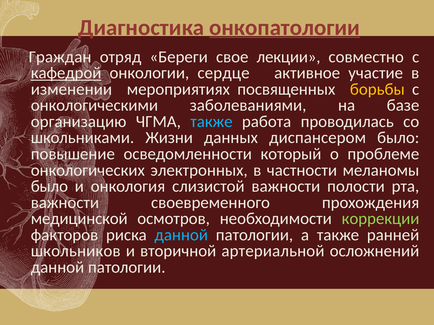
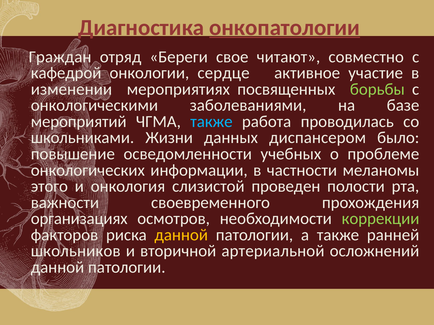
лекции: лекции -> читают (288, 57)
кафедрой underline: present -> none (66, 73)
борьбы colour: yellow -> light green (377, 89)
организацию: организацию -> мероприятий (79, 122)
который: который -> учебных (291, 154)
электронных: электронных -> информации (199, 170)
было: было -> этого (49, 187)
слизистой важности: важности -> проведен (286, 187)
медицинской: медицинской -> организациях (79, 219)
данной colour: light blue -> yellow (181, 235)
